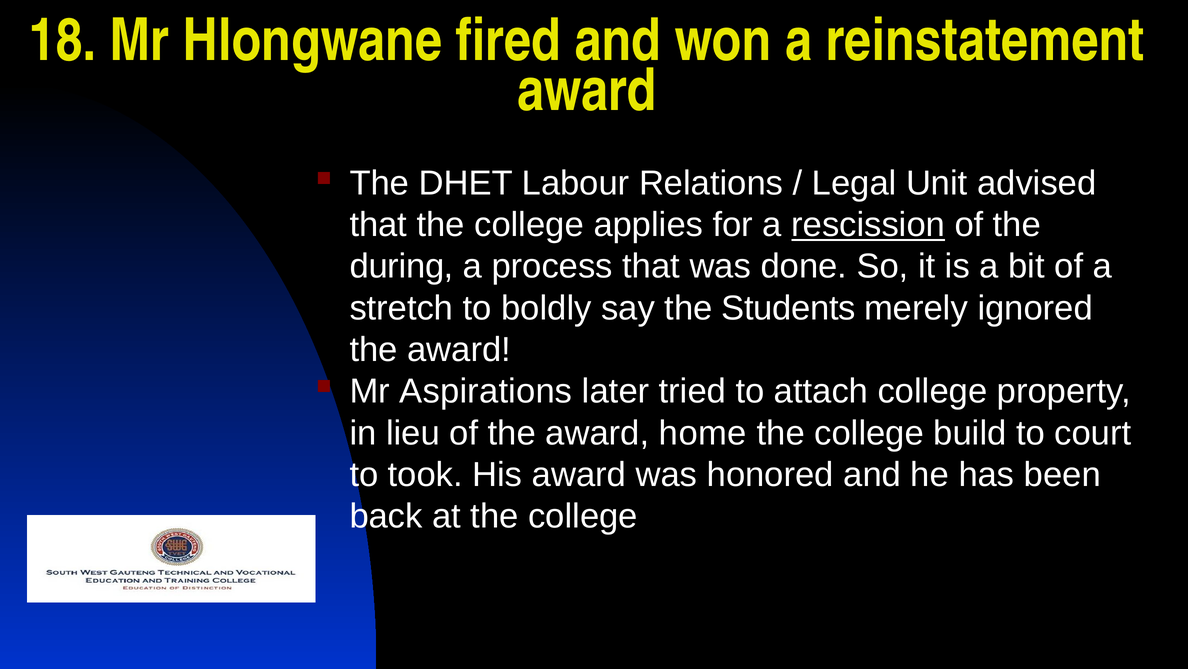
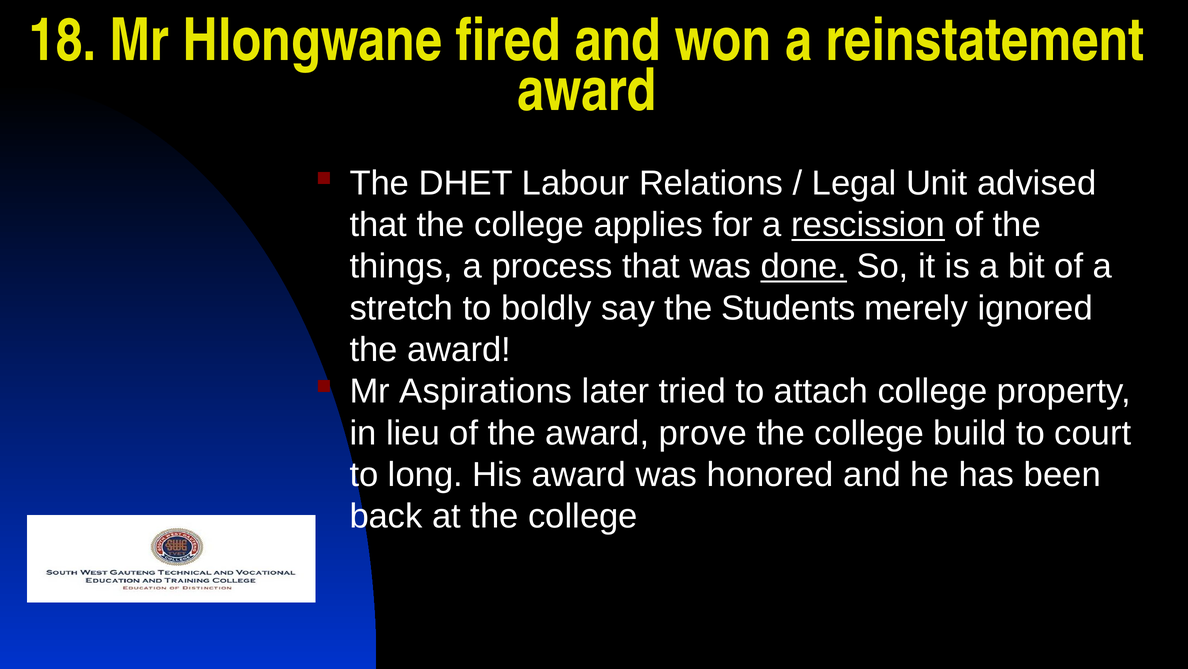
during: during -> things (401, 266)
done underline: none -> present (804, 266)
home: home -> prove (703, 433)
took: took -> long (425, 474)
